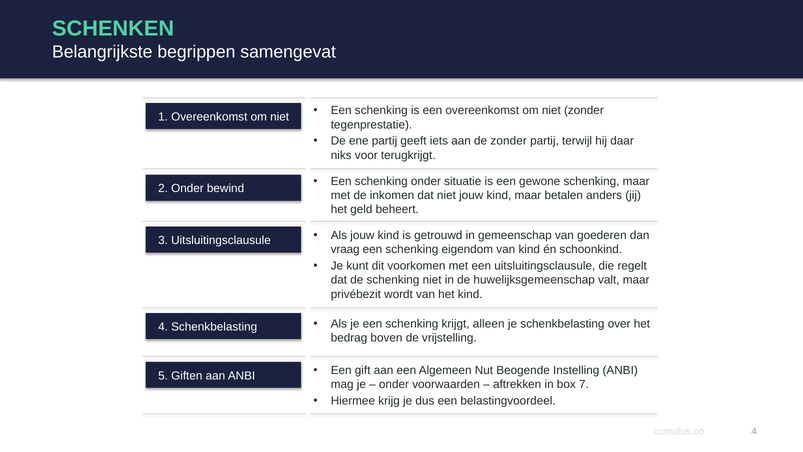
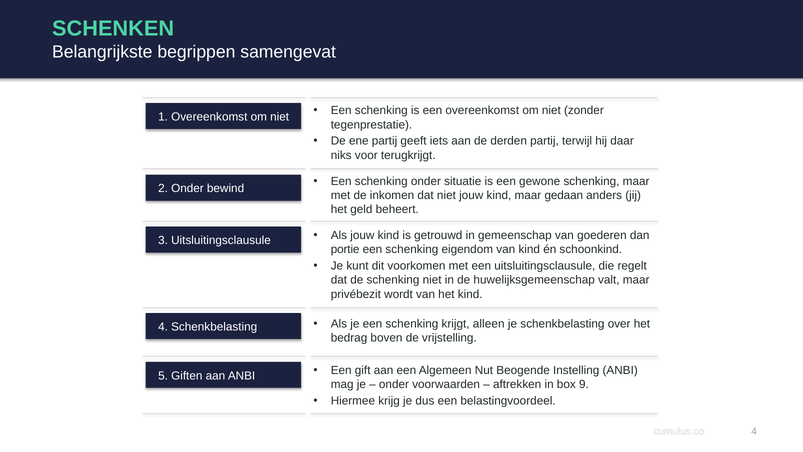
de zonder: zonder -> derden (509, 141)
betalen: betalen -> gedaan (564, 195)
vraag: vraag -> portie (345, 249)
7: 7 -> 9 (584, 384)
